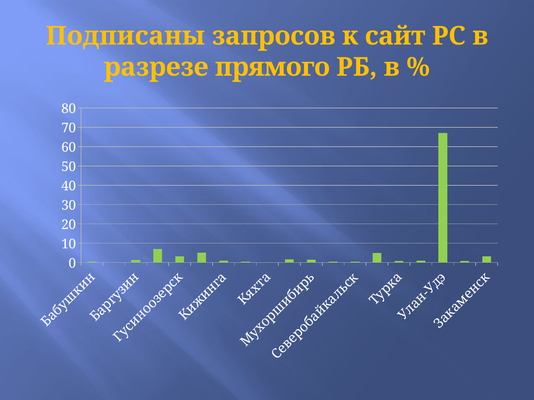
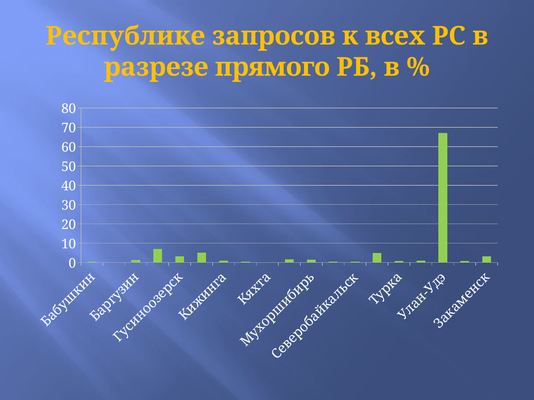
Подписаны: Подписаны -> Республике (125, 36)
сайт: сайт -> всех (395, 36)
